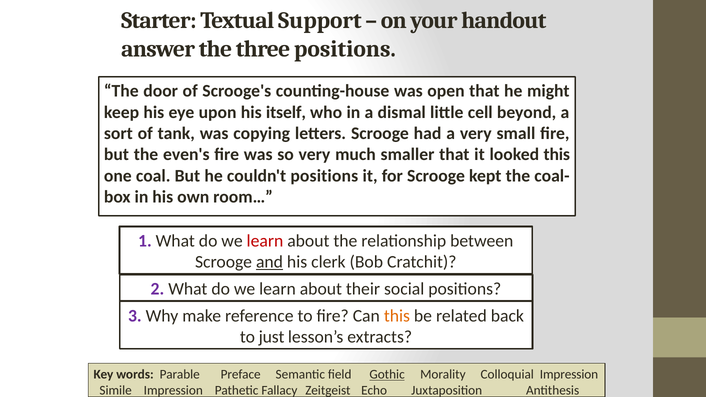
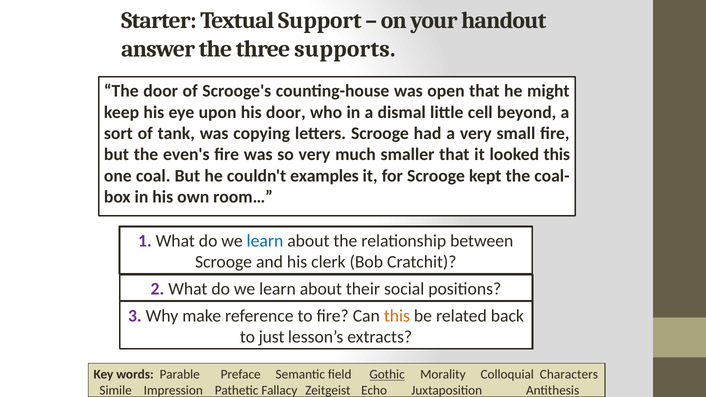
three positions: positions -> supports (345, 49)
his itself: itself -> door (286, 112)
couldn't positions: positions -> examples (324, 176)
learn colour: red -> blue (265, 241)
and underline: present -> none (270, 262)
Colloquial Impression: Impression -> Characters (569, 375)
